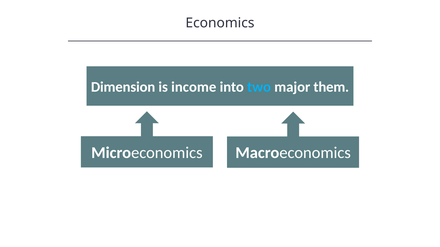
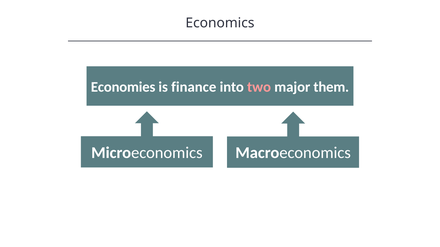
Dimension: Dimension -> Economies (123, 87)
income: income -> finance (194, 87)
two colour: light blue -> pink (259, 87)
